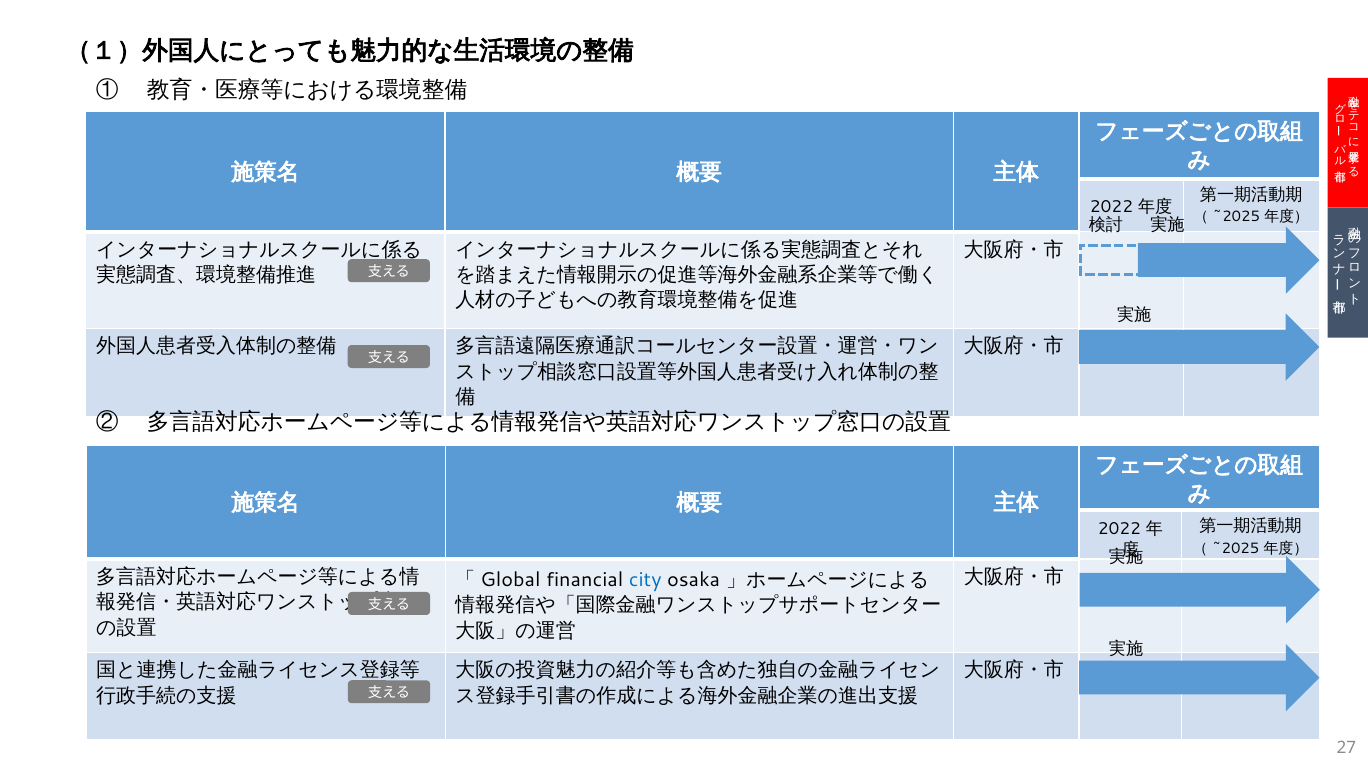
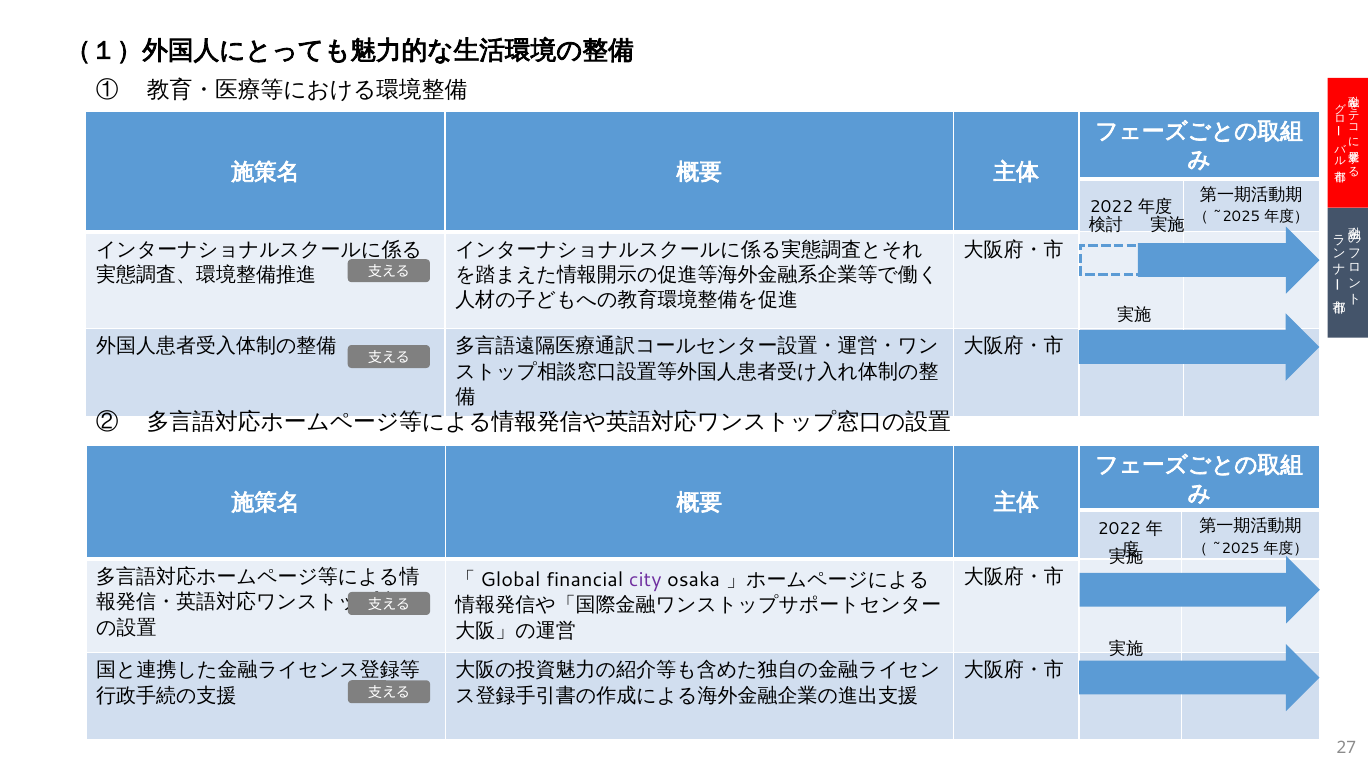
city colour: blue -> purple (645, 580)
